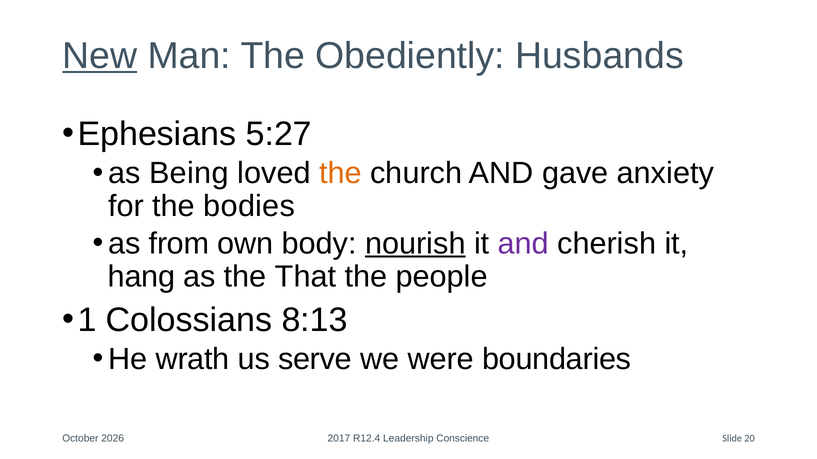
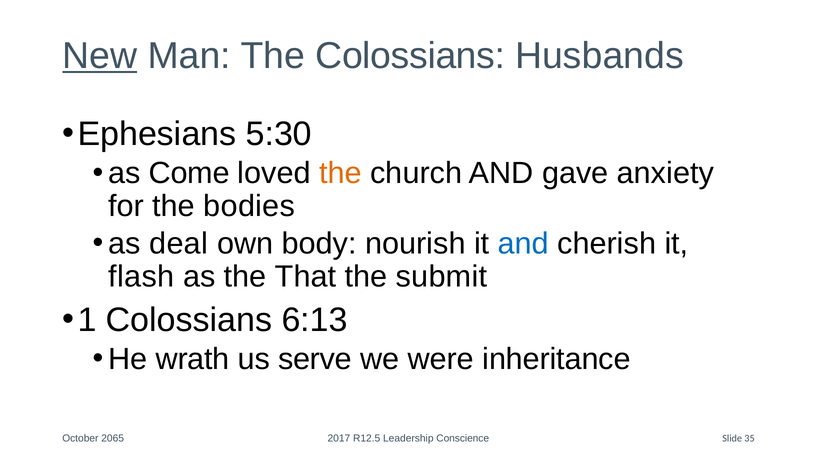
The Obediently: Obediently -> Colossians (410, 56)
5:27: 5:27 -> 5:30 (279, 134)
Being: Being -> Come (189, 173)
from: from -> deal (179, 244)
nourish underline: present -> none (415, 244)
and colour: purple -> blue (523, 244)
hang: hang -> flash (141, 277)
people: people -> submit (442, 277)
8:13: 8:13 -> 6:13 (315, 320)
boundaries: boundaries -> inheritance (557, 359)
2026: 2026 -> 2065 (113, 439)
R12.4: R12.4 -> R12.5 (367, 439)
20: 20 -> 35 (750, 439)
